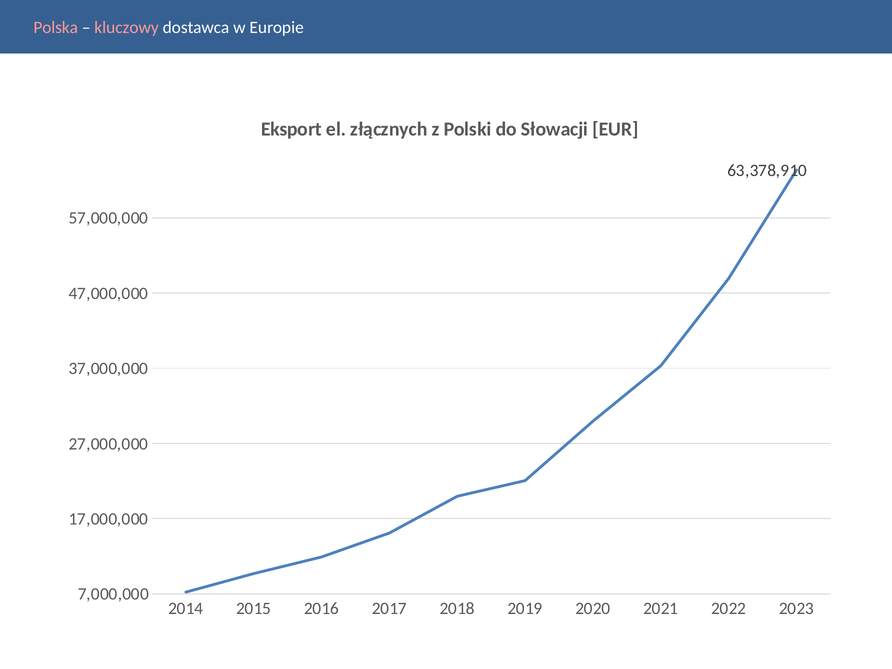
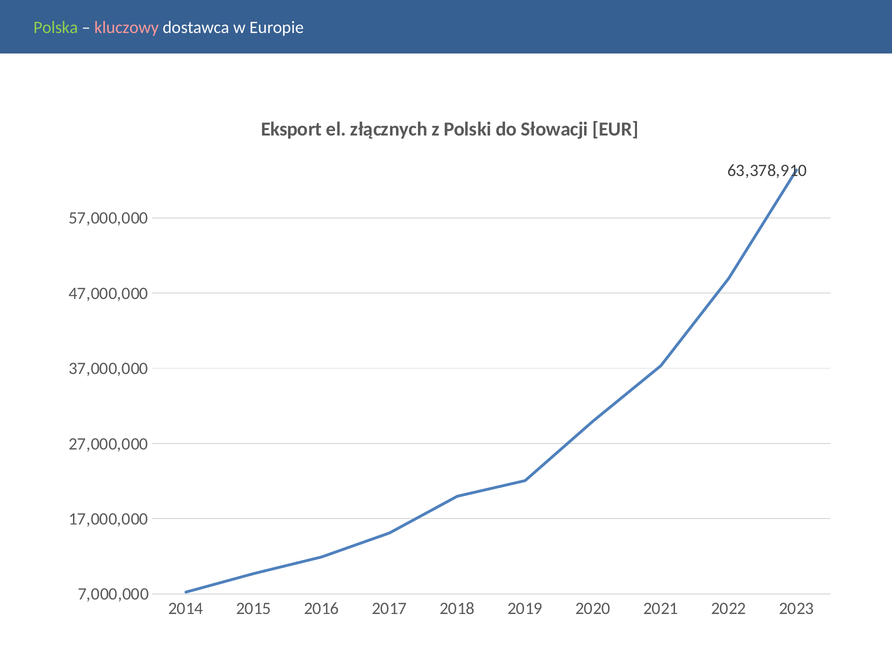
Polska colour: pink -> light green (56, 27)
